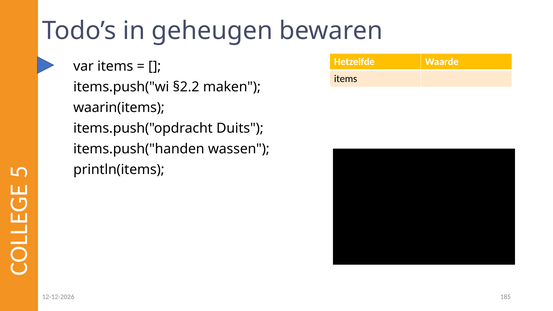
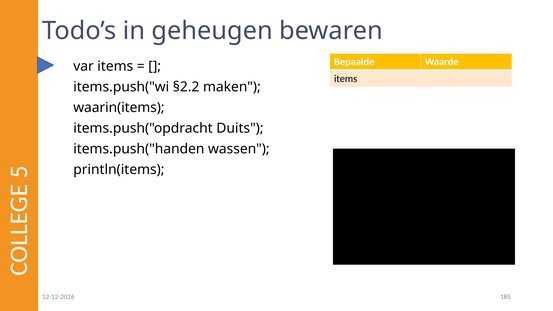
Hetzelfde: Hetzelfde -> Bepaalde (354, 62)
